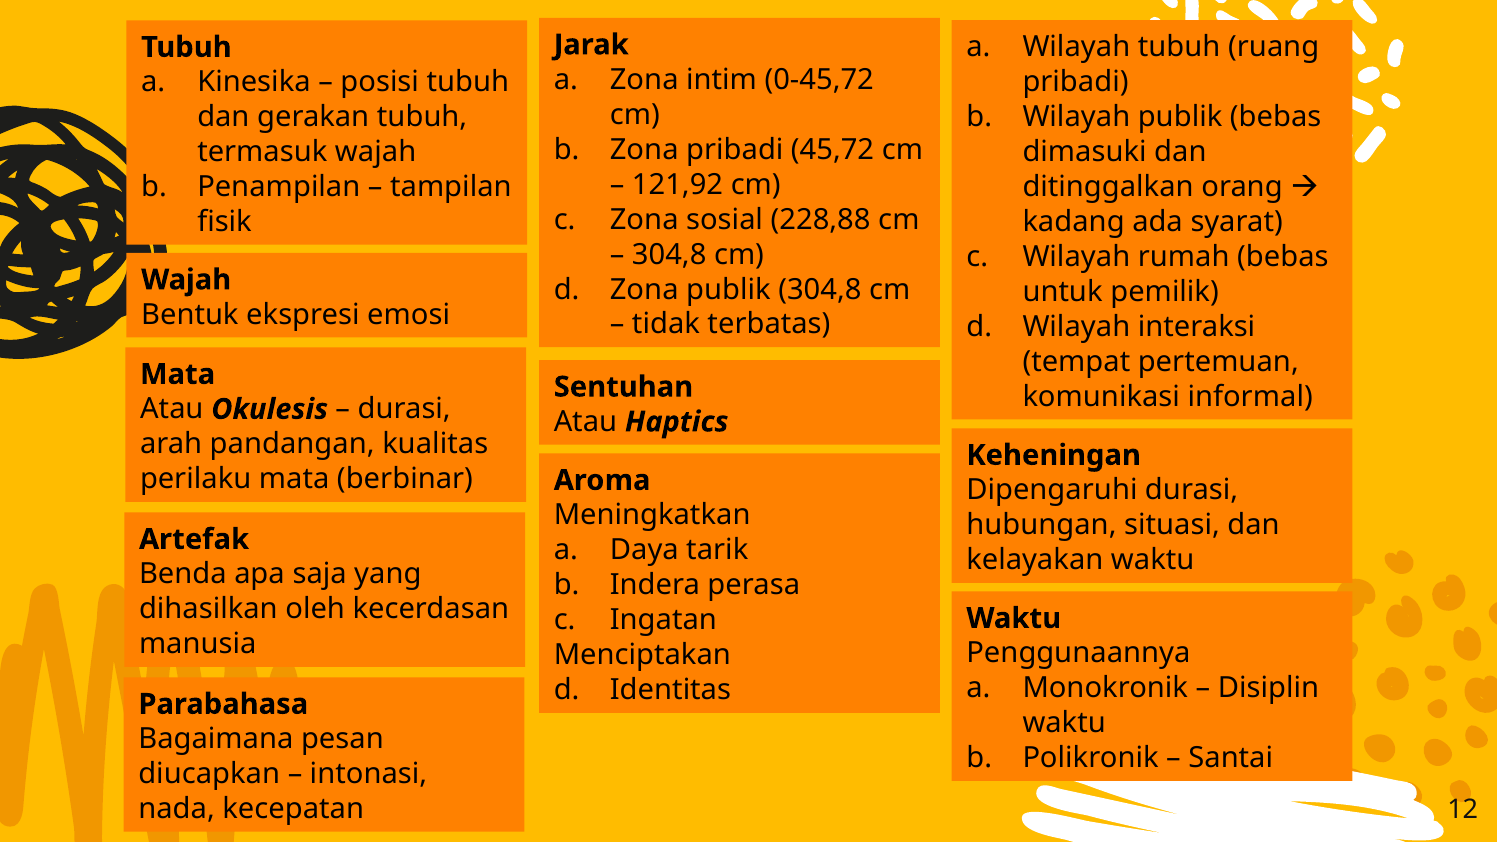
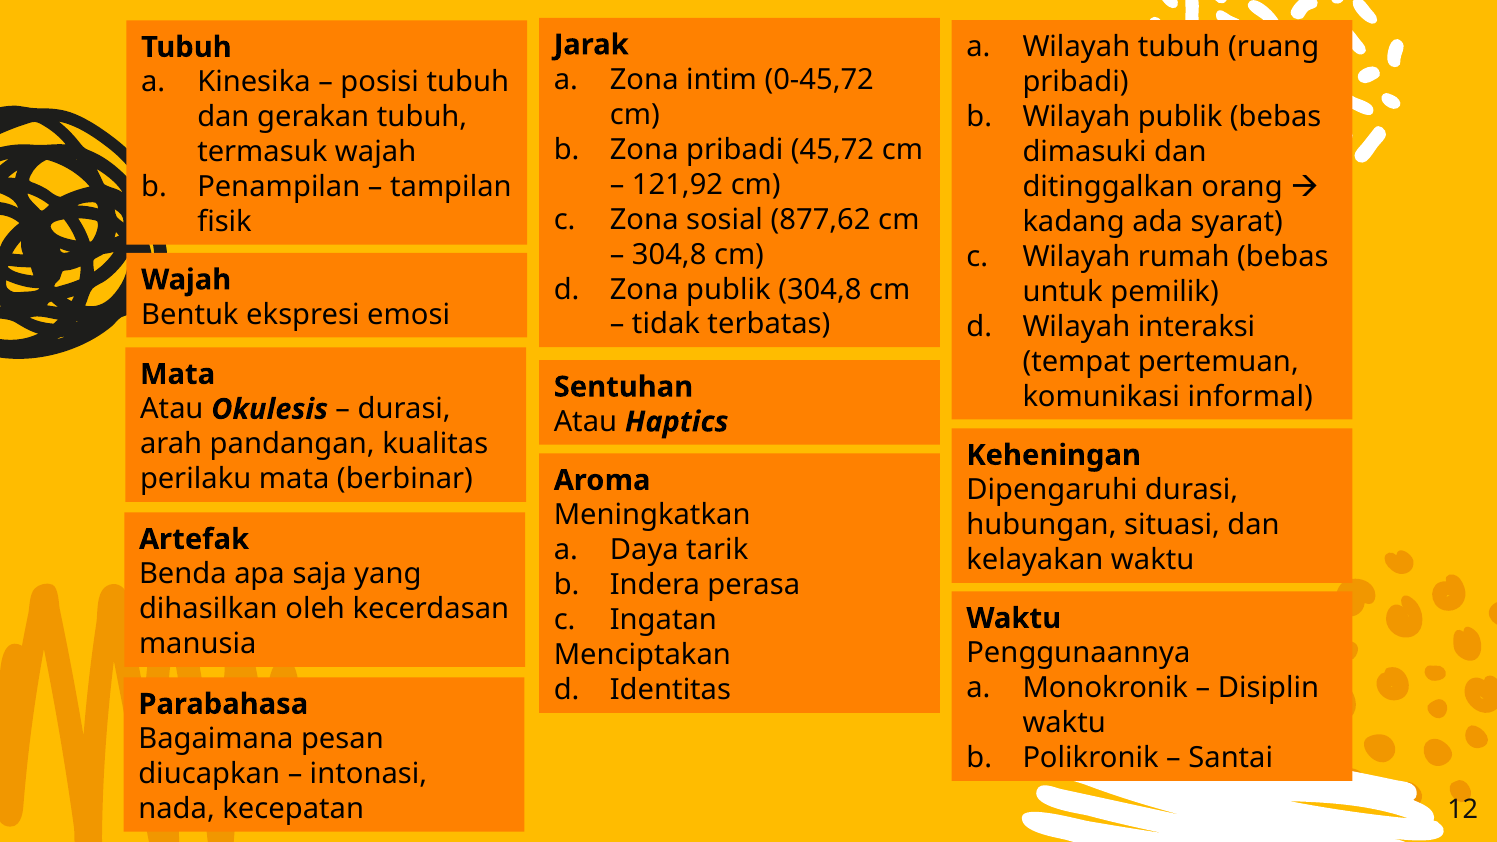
228,88: 228,88 -> 877,62 (821, 220)
